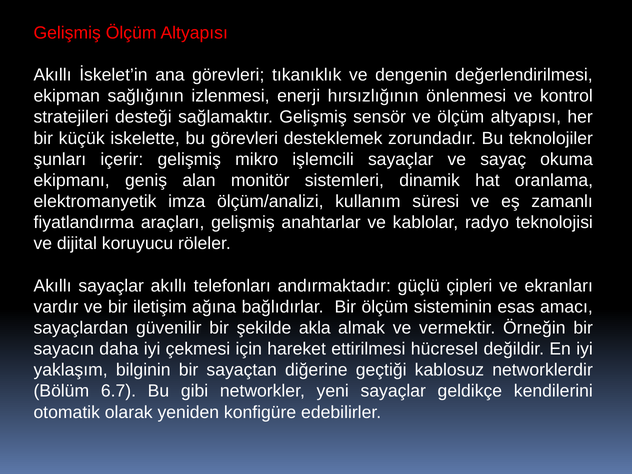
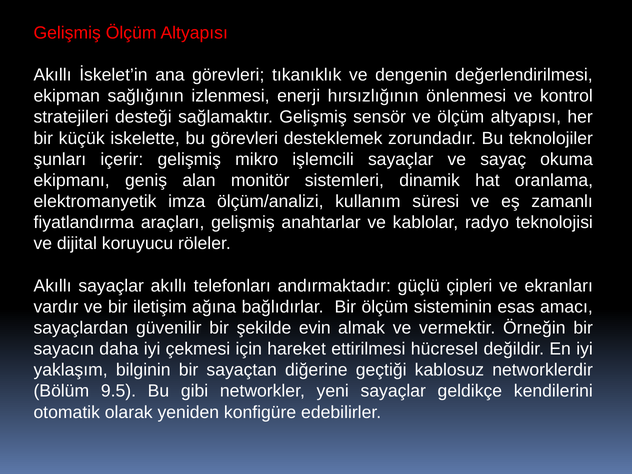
akla: akla -> evin (315, 328)
6.7: 6.7 -> 9.5 (118, 391)
